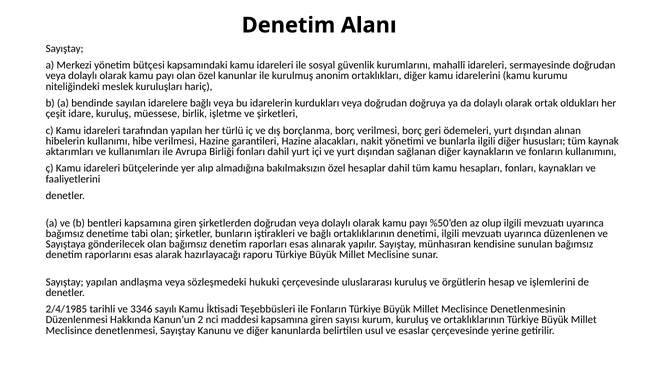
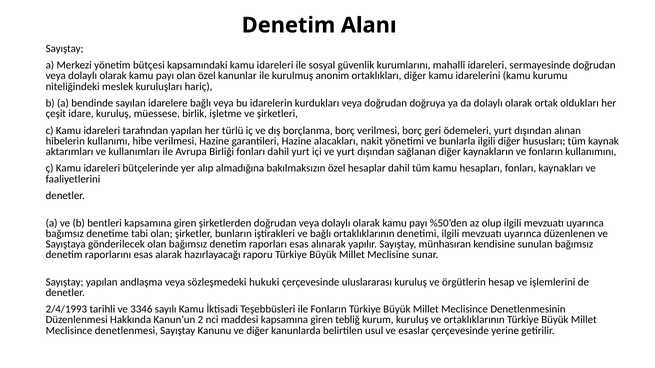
2/4/1985: 2/4/1985 -> 2/4/1993 (66, 310)
sayısı: sayısı -> tebliğ (348, 320)
